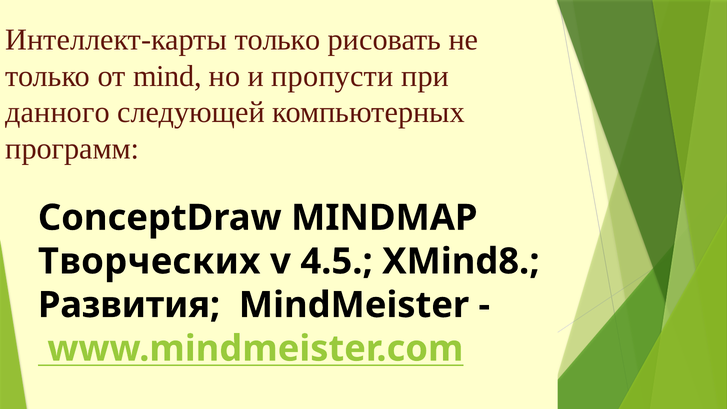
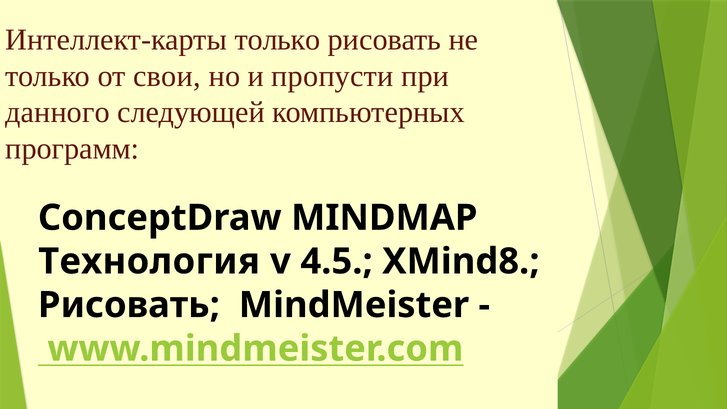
mind: mind -> свои (167, 76)
Творческих: Творческих -> Технология (149, 261)
Развития: Развития -> Рисовать (129, 305)
